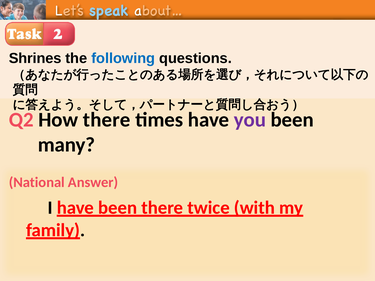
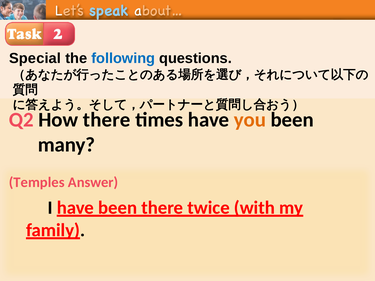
Shrines: Shrines -> Special (35, 58)
you colour: purple -> orange (250, 120)
National: National -> Temples (37, 182)
